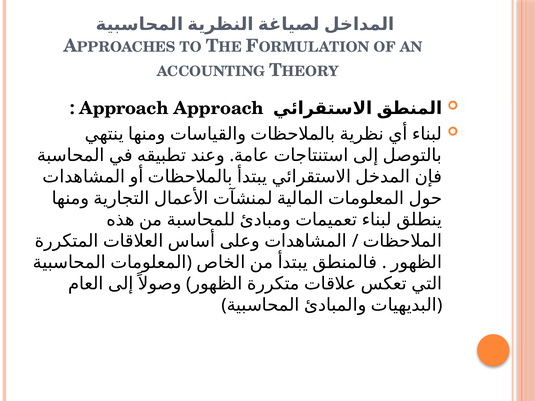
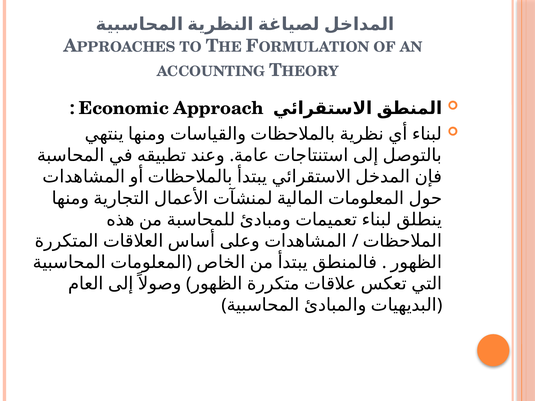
Approach: Approach -> Economic (124, 108)
